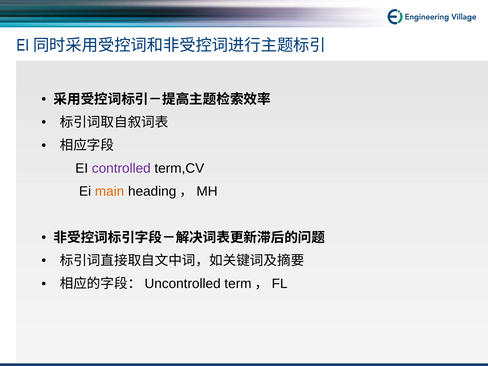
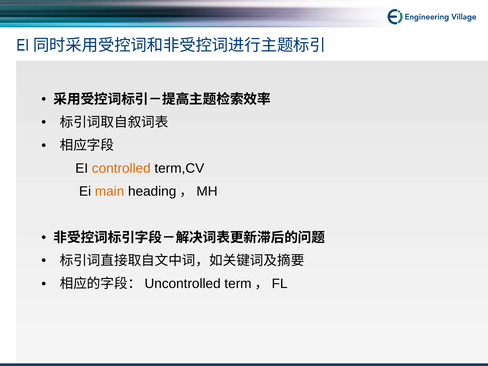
controlled colour: purple -> orange (121, 168)
